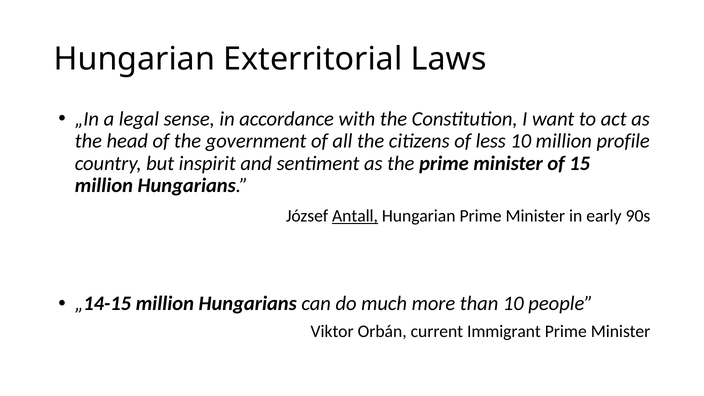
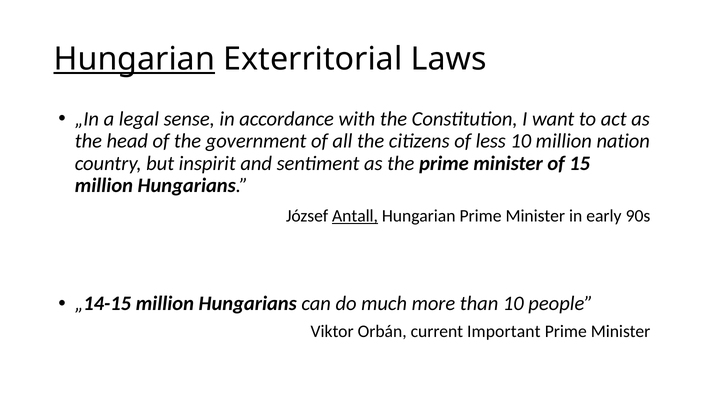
Hungarian underline: none -> present (134, 59)
profile: profile -> nation (623, 141)
Immigrant: Immigrant -> Important (504, 332)
